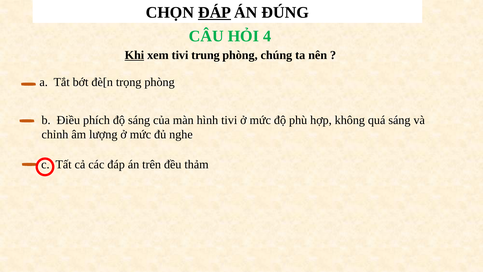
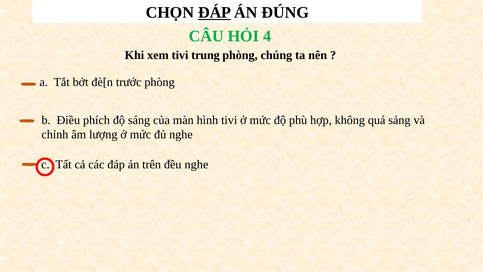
Khi underline: present -> none (134, 55)
trọng: trọng -> trước (129, 82)
đều thảm: thảm -> nghe (196, 164)
